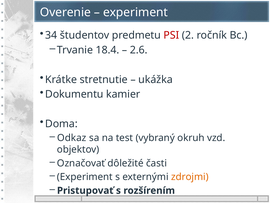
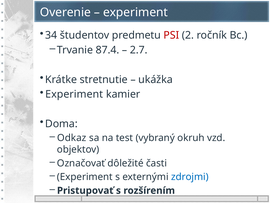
18.4: 18.4 -> 87.4 (107, 50)
2.6: 2.6 -> 2.7 (139, 50)
Dokumentu: Dokumentu -> Experiment (74, 94)
zdrojmi colour: orange -> blue (190, 176)
